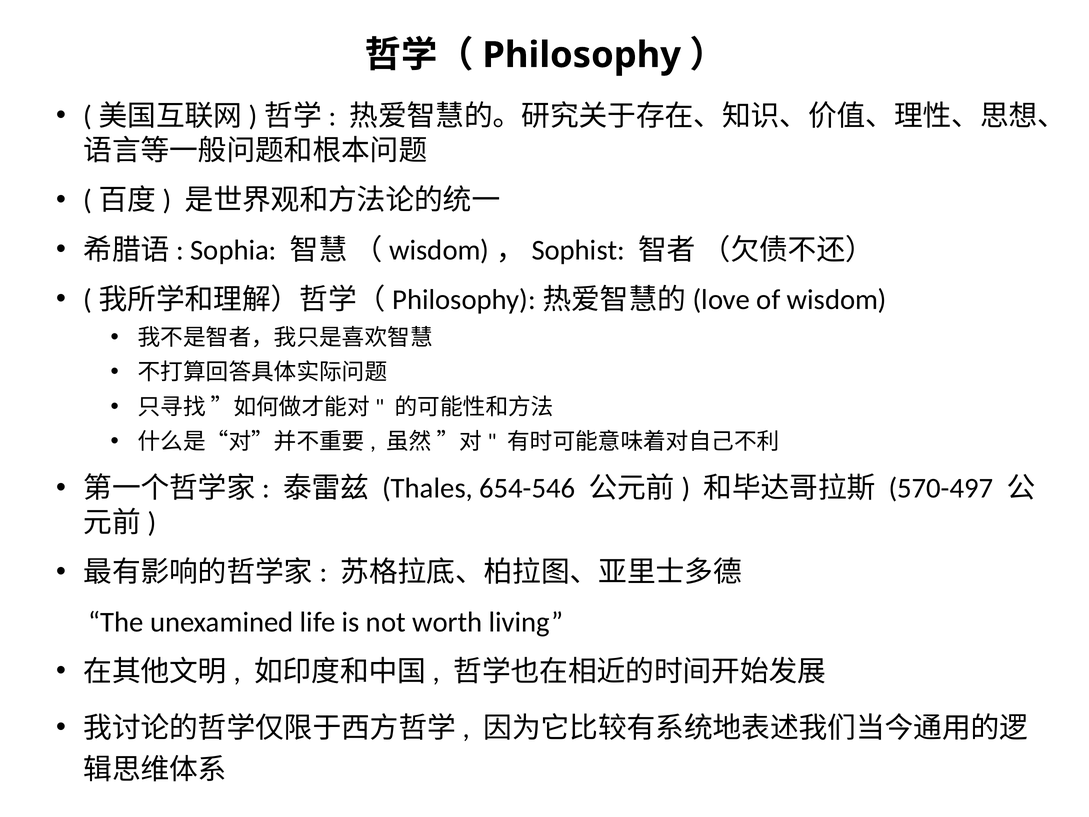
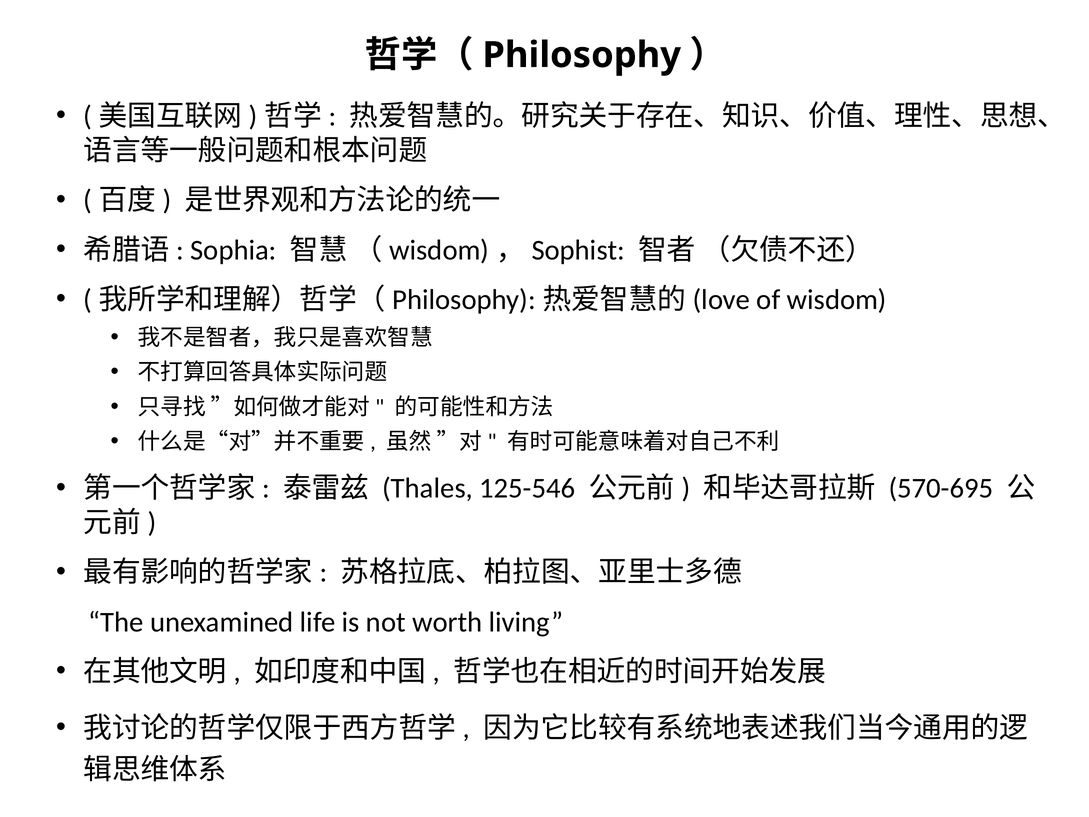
654-546: 654-546 -> 125-546 (527, 488)
570-497: 570-497 -> 570-695 (941, 488)
